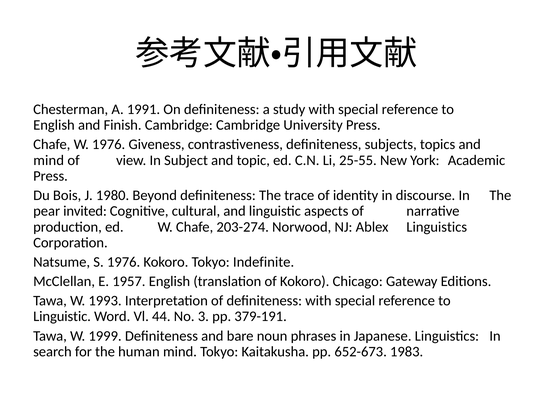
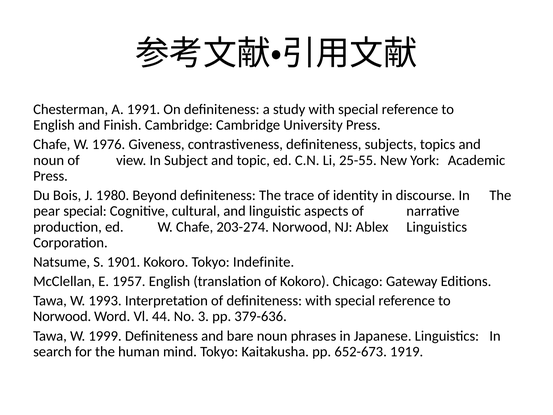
mind: mind -> noun (49, 160)
pear invited: invited -> special (85, 211)
S 1976: 1976 -> 1901 (124, 262)
Linguistic: Linguistic -> Norwood (62, 316)
379-191: 379-191 -> 379-636 (261, 316)
1983: 1983 -> 1919 (407, 351)
